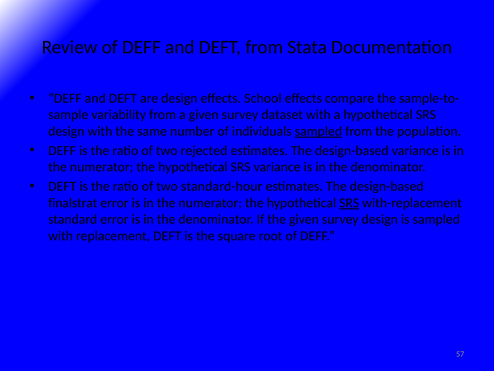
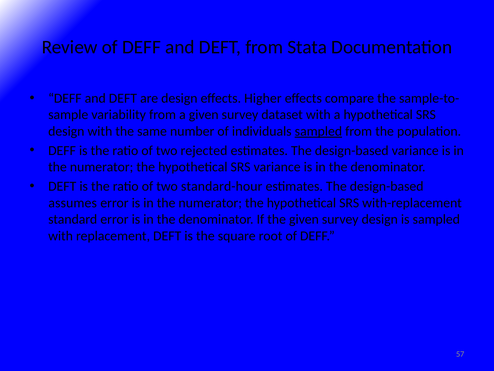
School: School -> Higher (263, 98)
finalstrat: finalstrat -> assumes (73, 203)
SRS underline: present -> none (349, 203)
